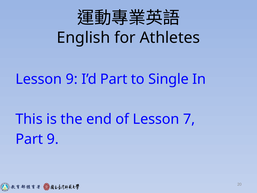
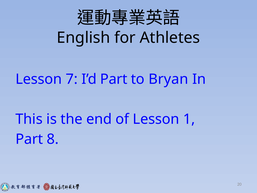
Lesson 9: 9 -> 7 (72, 79)
Single: Single -> Bryan (168, 79)
7: 7 -> 1 (189, 119)
Part 9: 9 -> 8 (53, 139)
